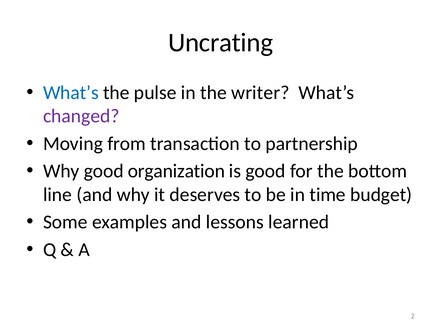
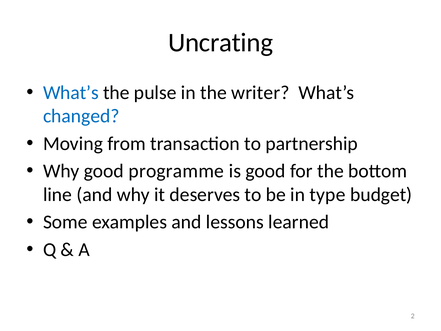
changed colour: purple -> blue (81, 116)
organization: organization -> programme (176, 171)
time: time -> type (328, 194)
